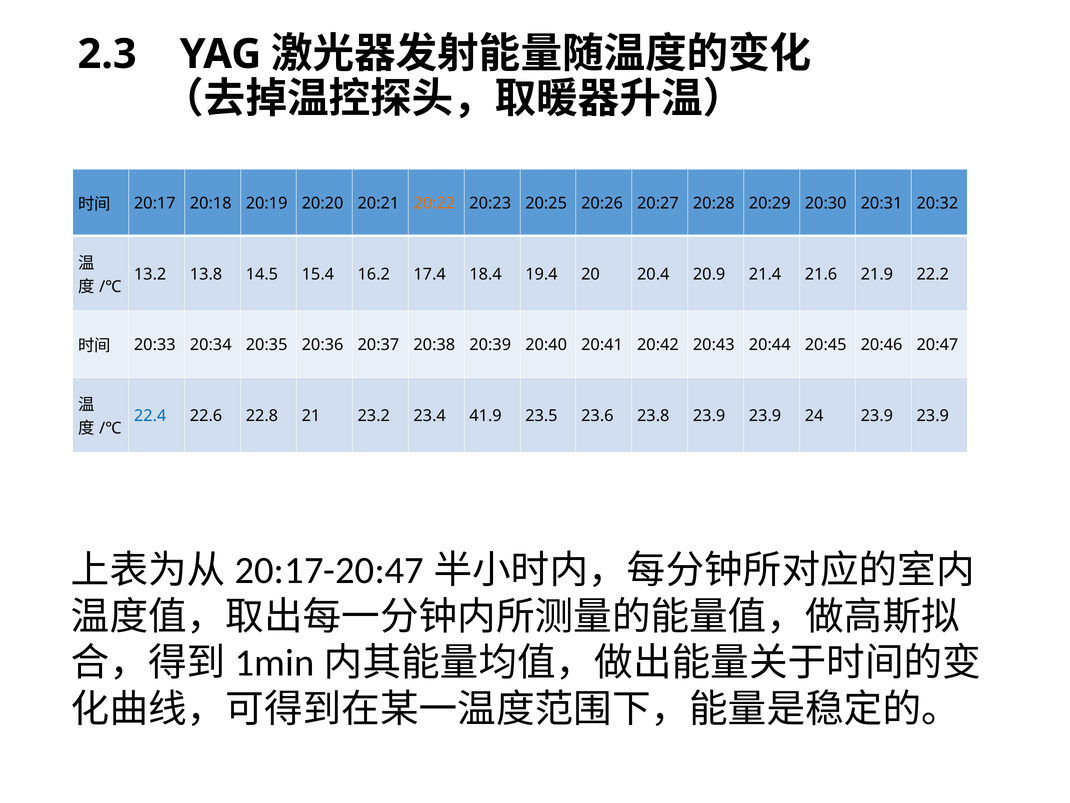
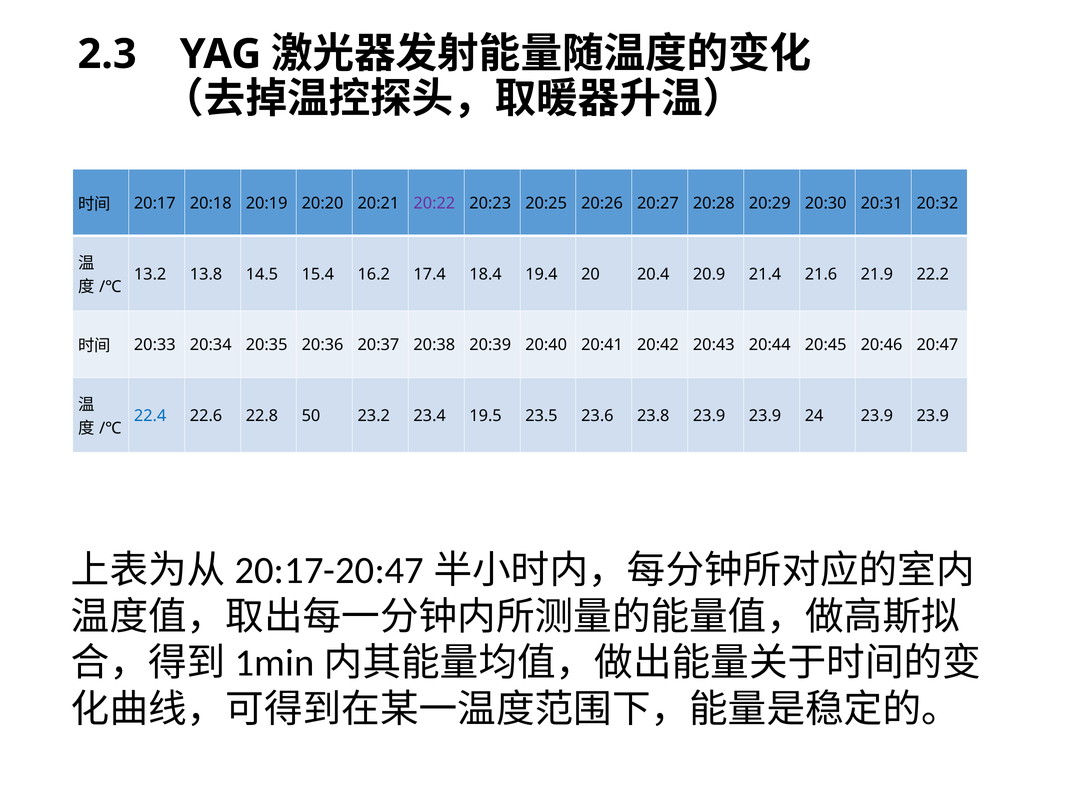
20:22 colour: orange -> purple (434, 203)
21: 21 -> 50 (311, 416)
41.9: 41.9 -> 19.5 (486, 416)
